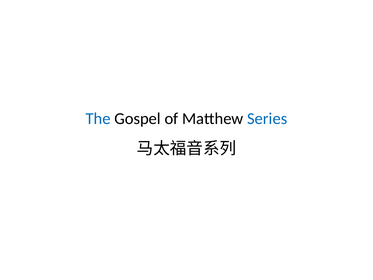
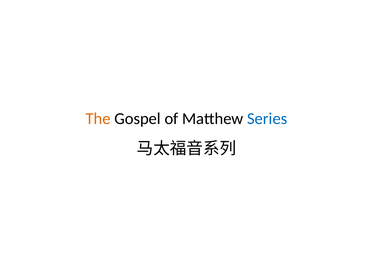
The colour: blue -> orange (98, 119)
